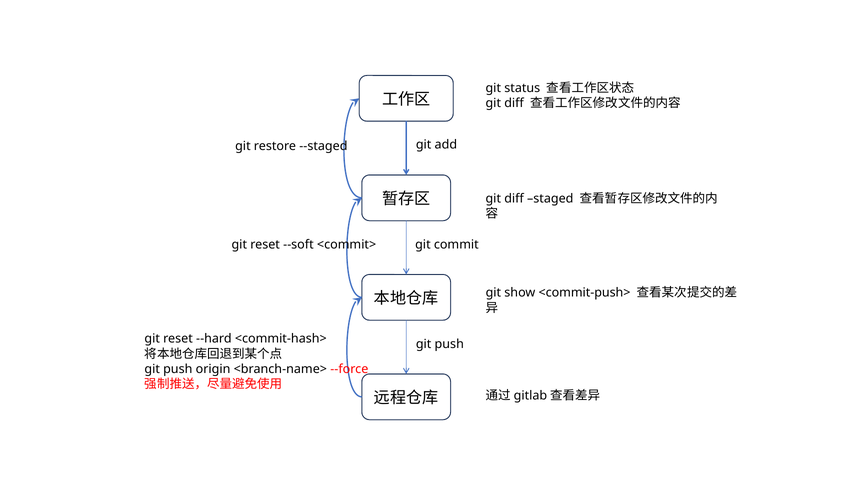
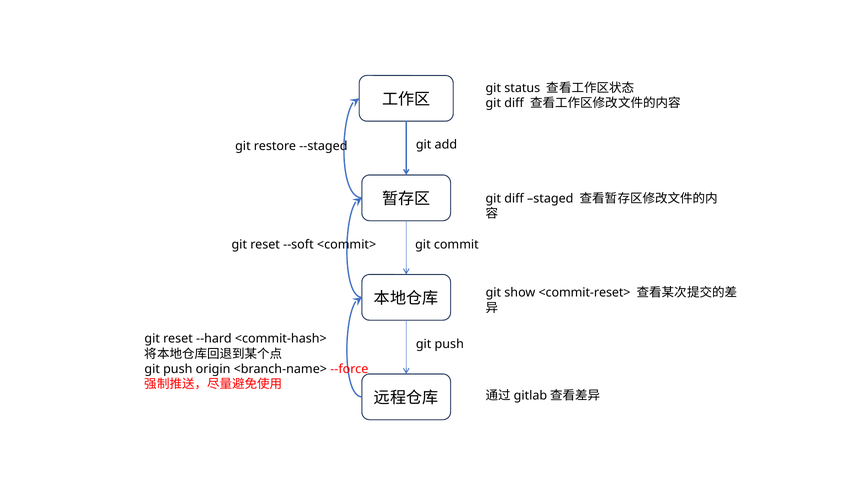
<commit-push>: <commit-push> -> <commit-reset> (585, 293)
